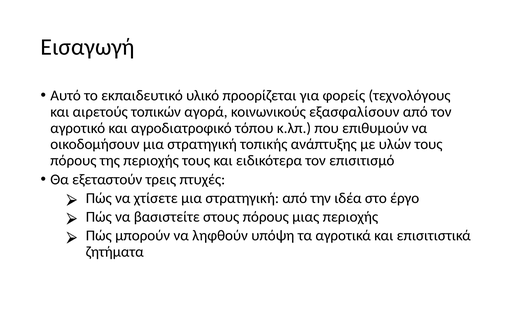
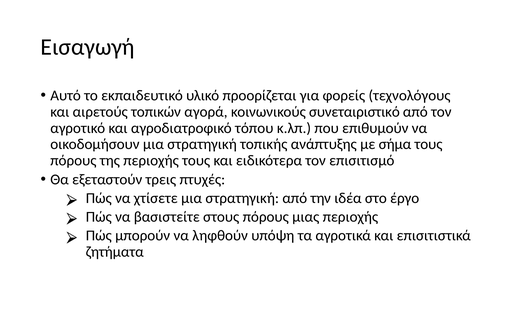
εξασφαλίσουν: εξασφαλίσουν -> συνεταιριστικό (354, 112)
υλών: υλών -> σήμα (395, 144)
